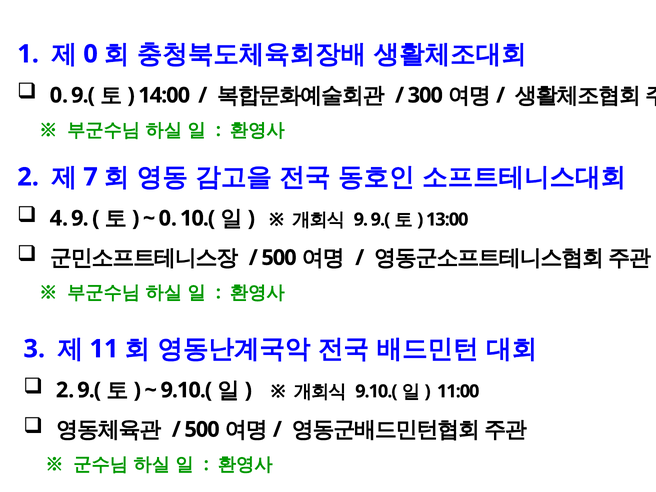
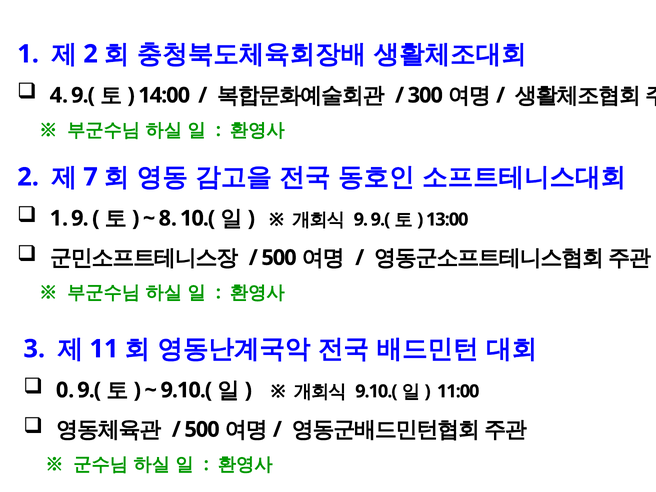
0: 0 -> 2 (91, 54)
0: 0 -> 4 (59, 95)
4: 4 -> 1 (59, 218)
0: 0 -> 8 (168, 218)
2: 2 -> 0 (65, 390)
